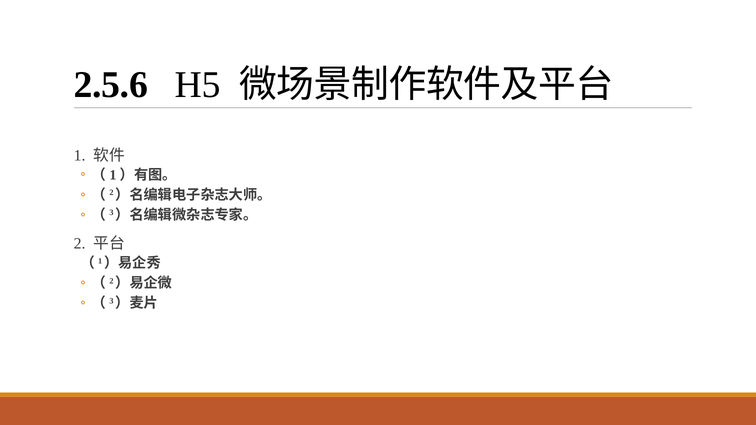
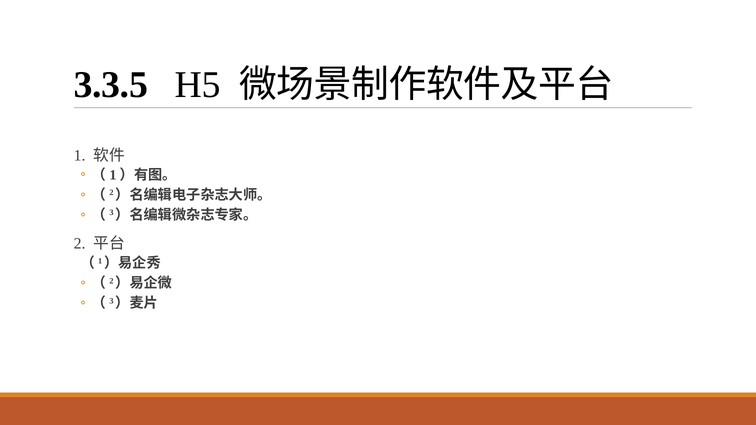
2.5.6: 2.5.6 -> 3.3.5 (111, 85)
